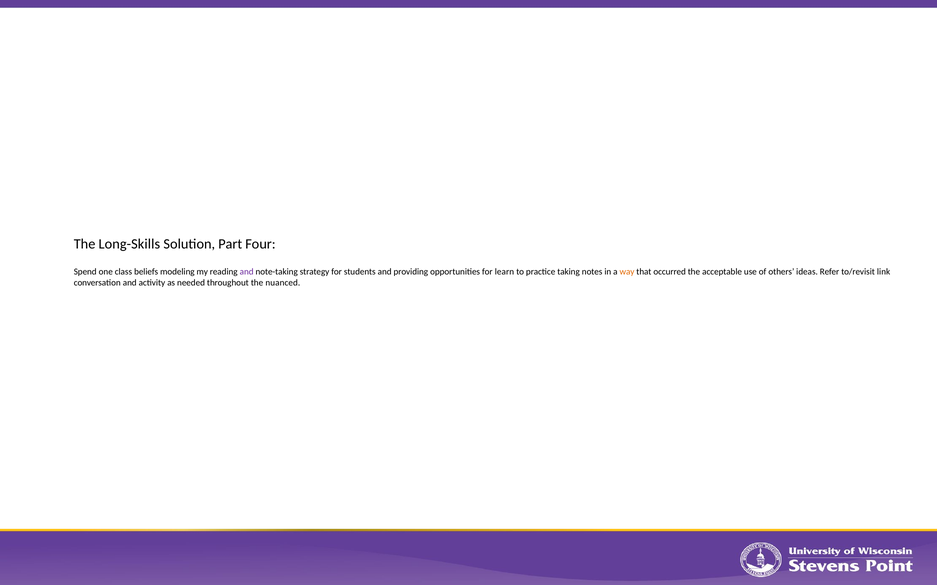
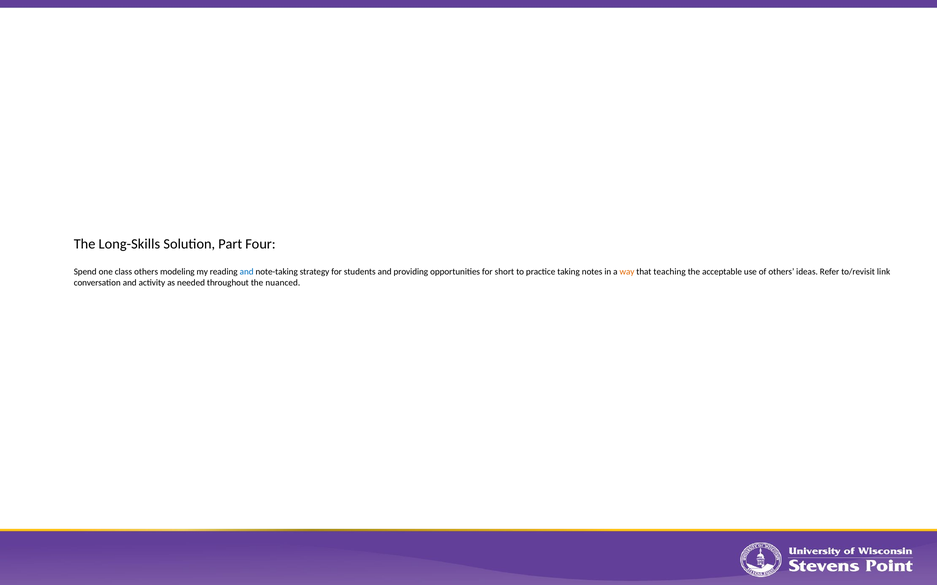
class beliefs: beliefs -> others (146, 272)
and colour: purple -> blue (247, 272)
learn: learn -> short (504, 272)
occurred: occurred -> teaching (670, 272)
